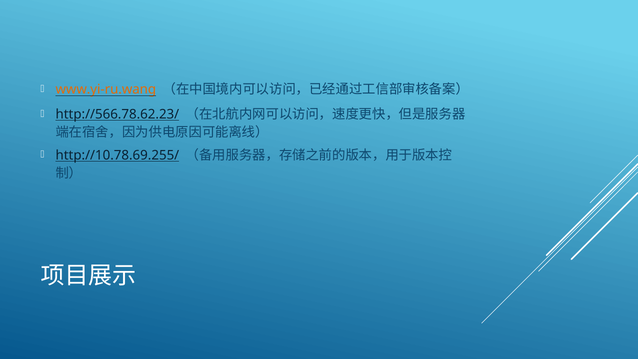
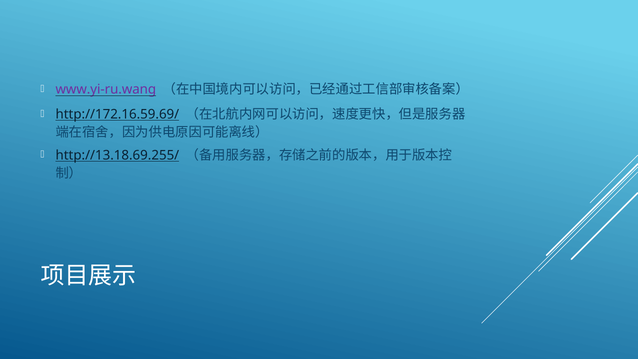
www.yi-ru.wang colour: orange -> purple (106, 90)
http://566.78.62.23/: http://566.78.62.23/ -> http://172.16.59.69/ (117, 114)
http://10.78.69.255/: http://10.78.69.255/ -> http://13.18.69.255/ (117, 155)
